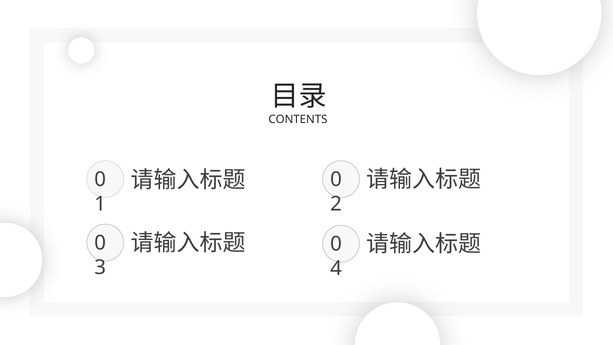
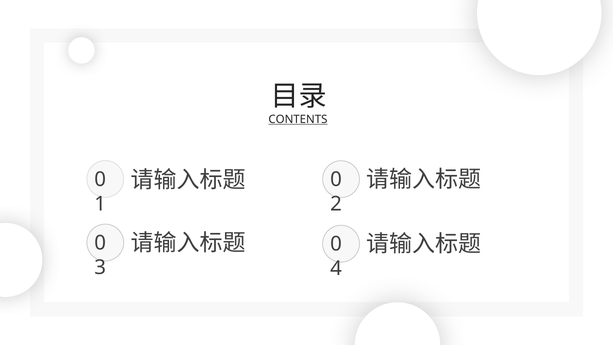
CONTENTS underline: none -> present (298, 119)
